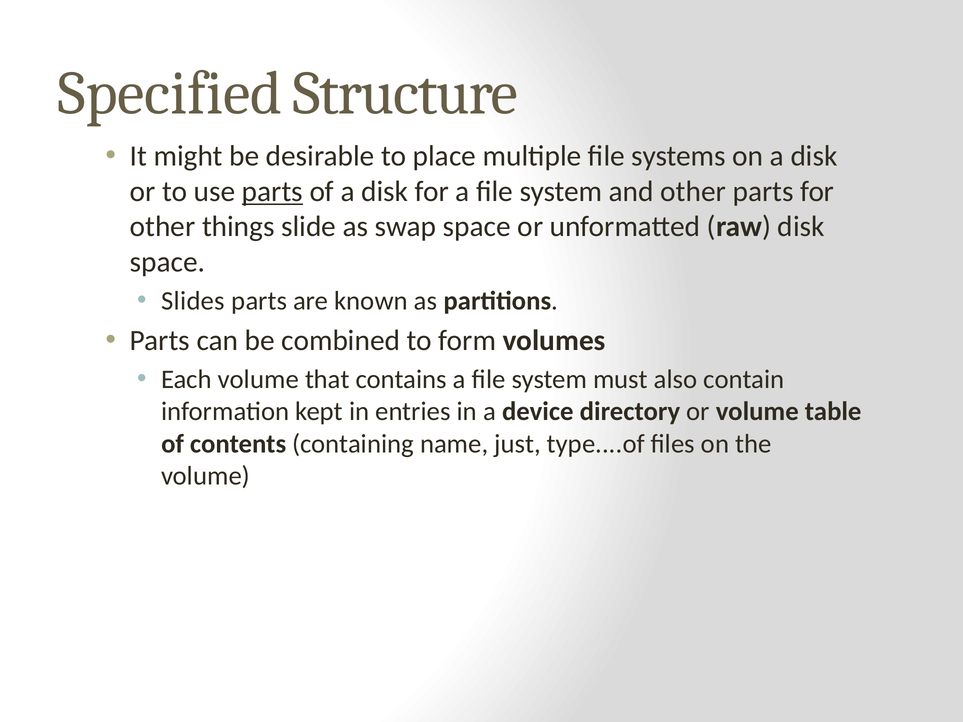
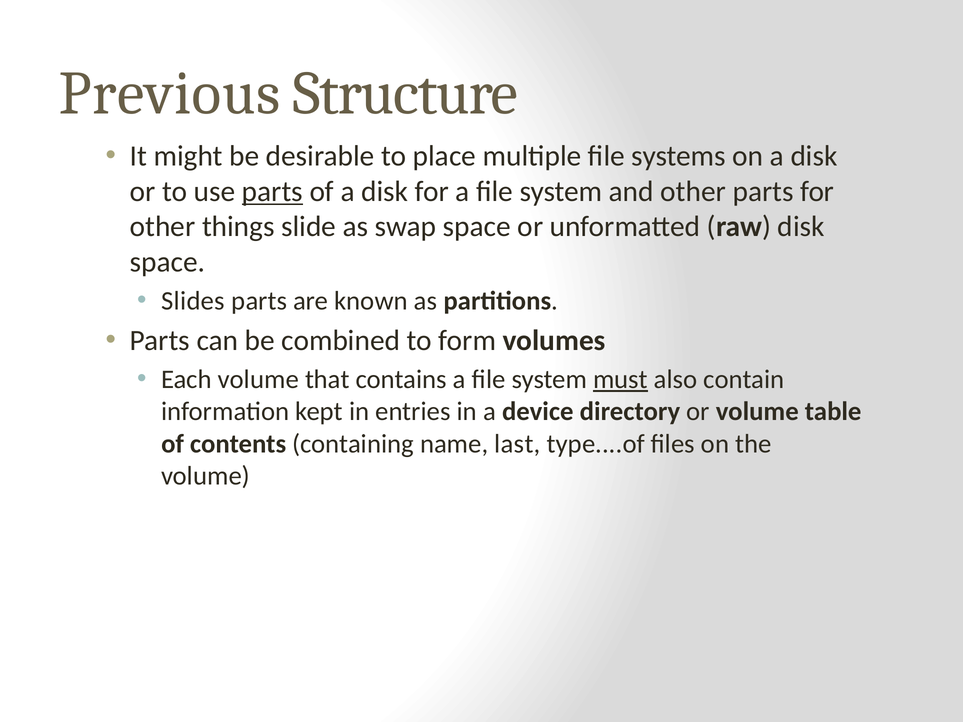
Specified: Specified -> Previous (170, 93)
must underline: none -> present (620, 380)
just: just -> last (517, 444)
